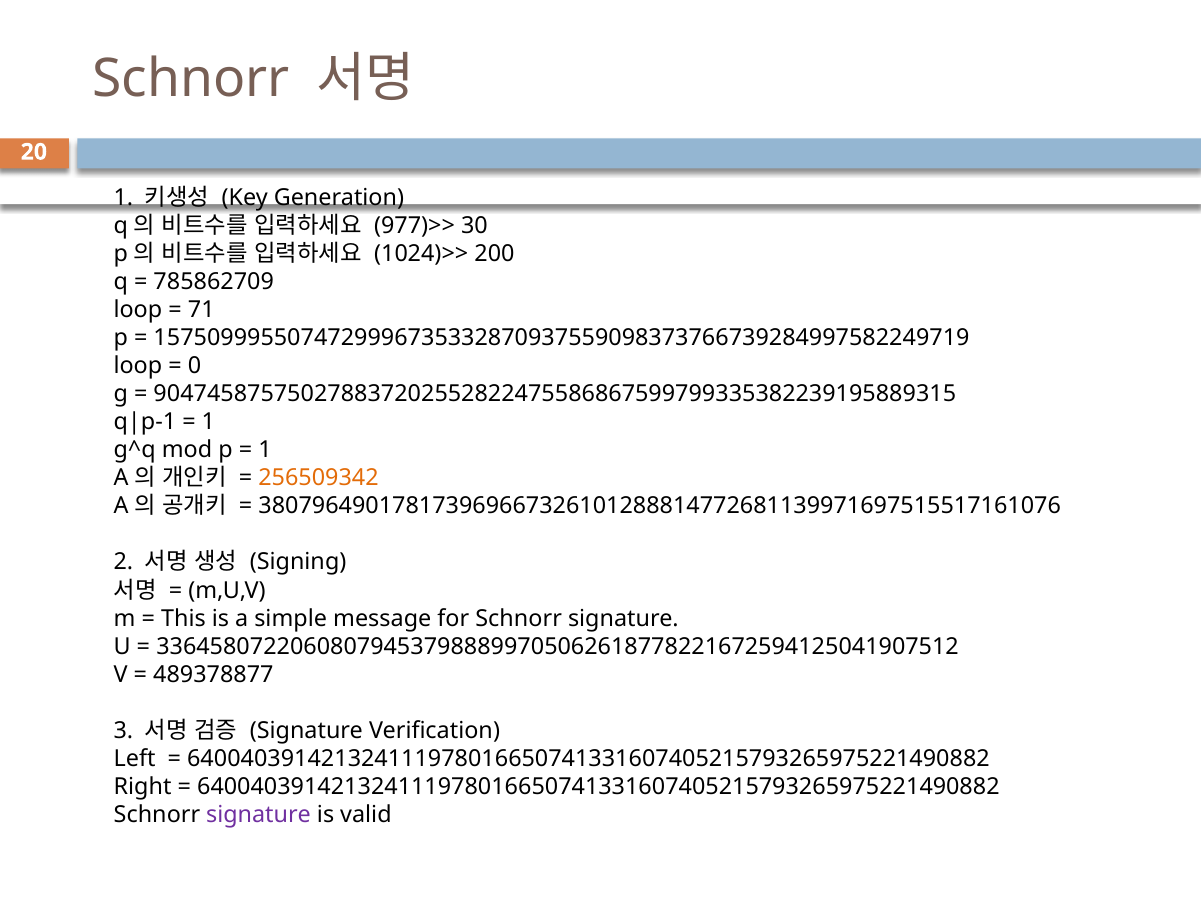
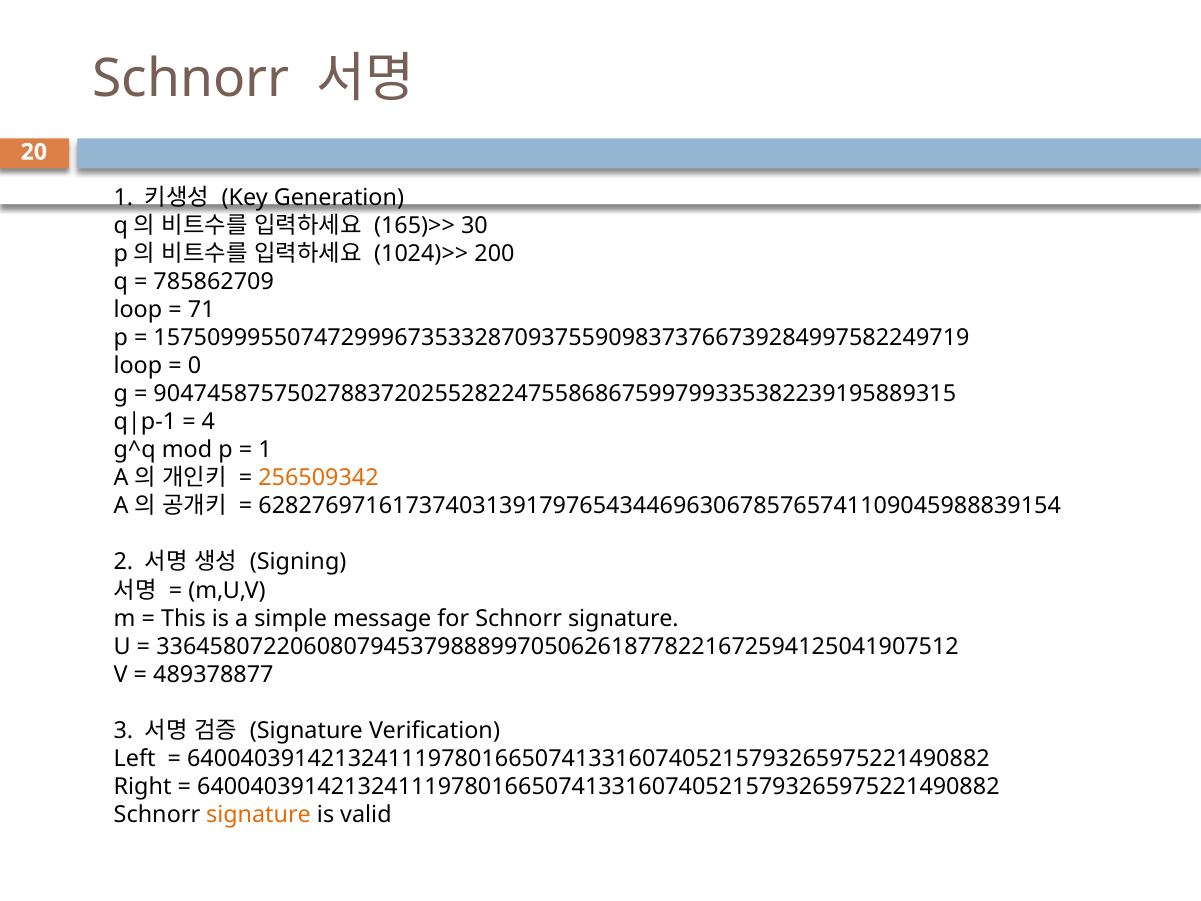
977)>>: 977)>> -> 165)>> (415, 226)
1: 1 -> 4 (208, 422)
380796490178173969667326101288814772681139971697515517161076: 380796490178173969667326101288814772681139971697515517161076 -> 628276971617374031391797654344696306785765741109045988839154 (660, 506)
signature colour: purple -> orange (258, 814)
